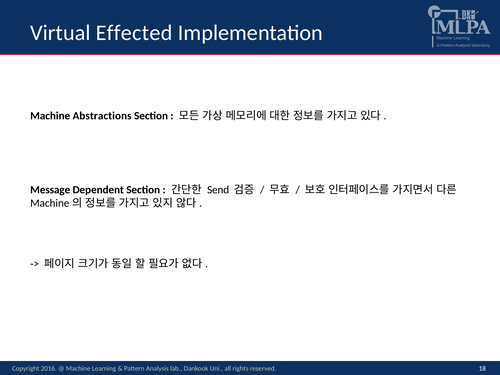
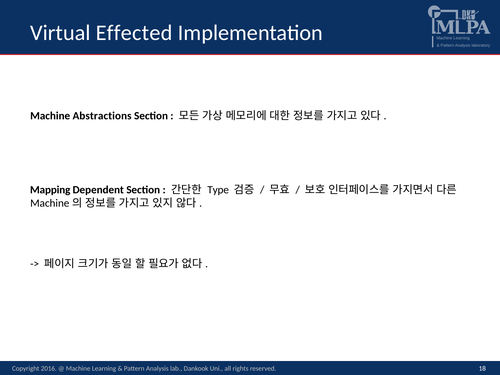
Message: Message -> Mapping (50, 190)
Send: Send -> Type (218, 190)
